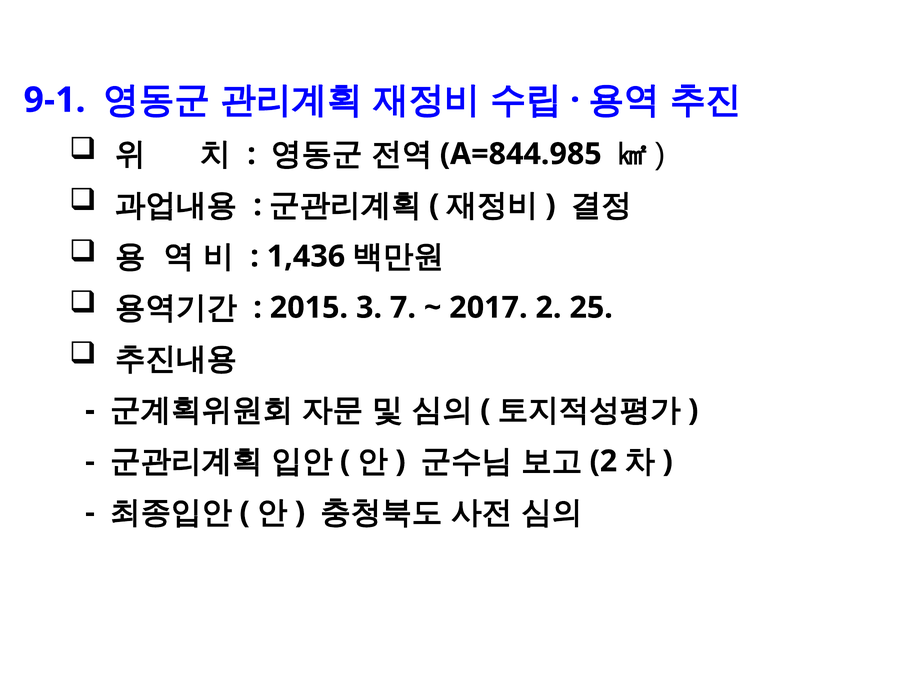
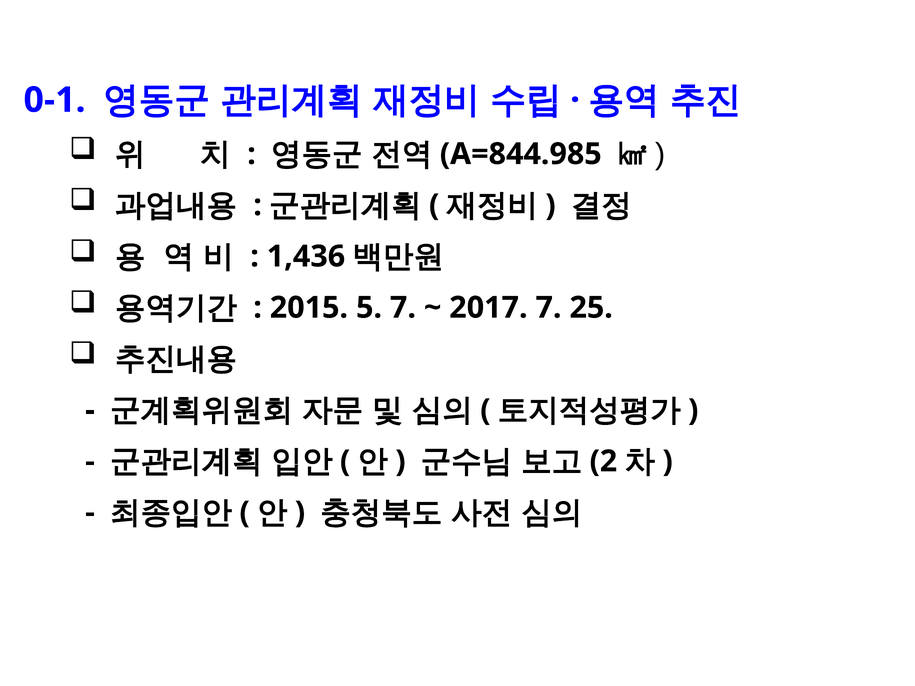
9-1: 9-1 -> 0-1 (55, 100)
3: 3 -> 5 (369, 308)
2017 2: 2 -> 7 (548, 308)
